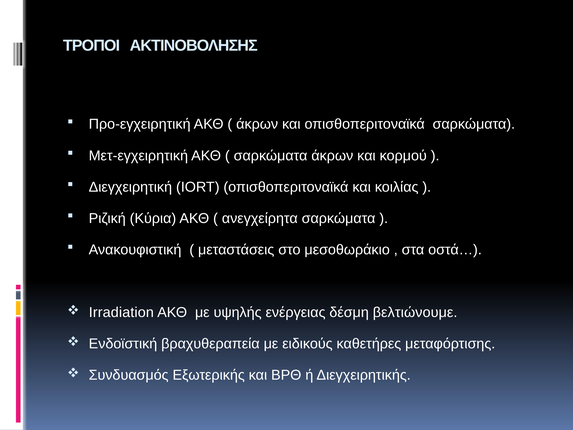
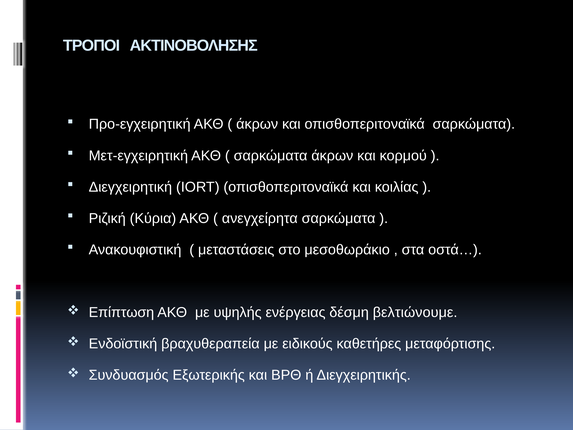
Irradiation: Irradiation -> Επίπτωση (121, 312)
